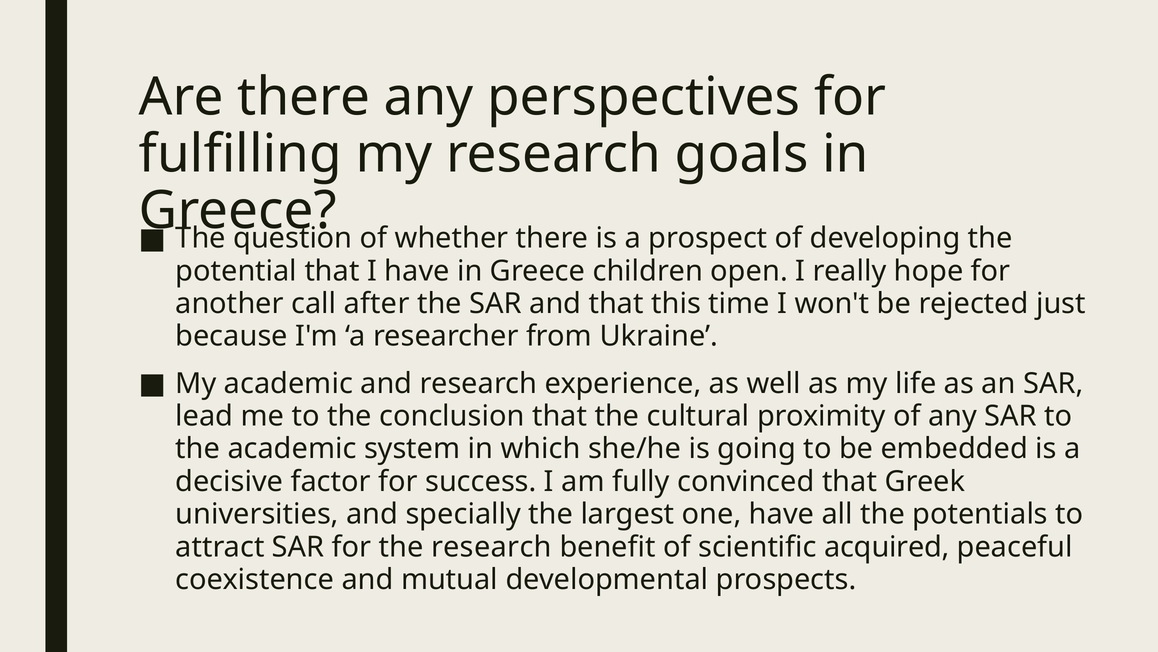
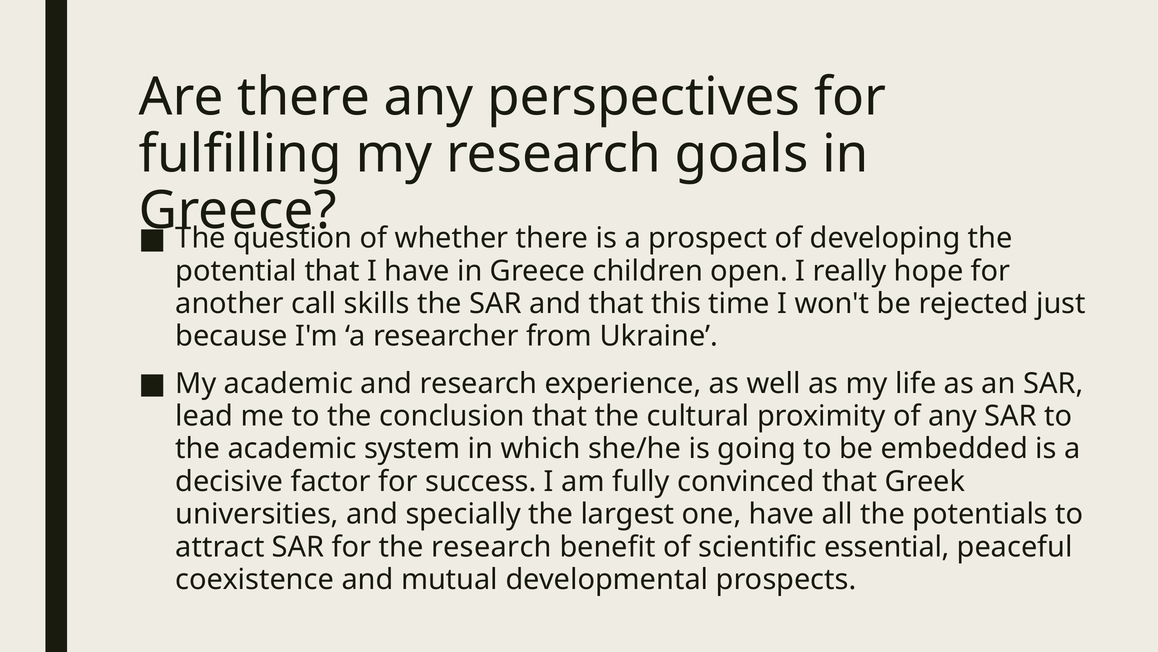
after: after -> skills (377, 303)
acquired: acquired -> essential (887, 546)
